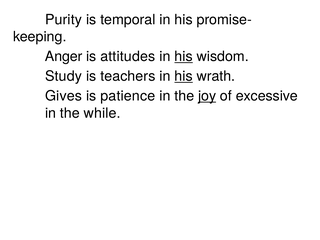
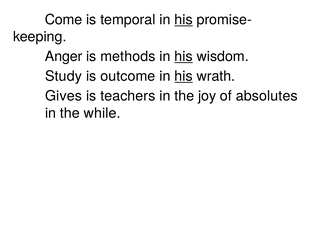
Purity: Purity -> Come (64, 20)
his underline: none -> present (184, 20)
attitudes: attitudes -> methods (128, 57)
teachers: teachers -> outcome (128, 76)
patience: patience -> teachers (128, 96)
joy underline: present -> none (207, 96)
excessive: excessive -> absolutes (267, 96)
